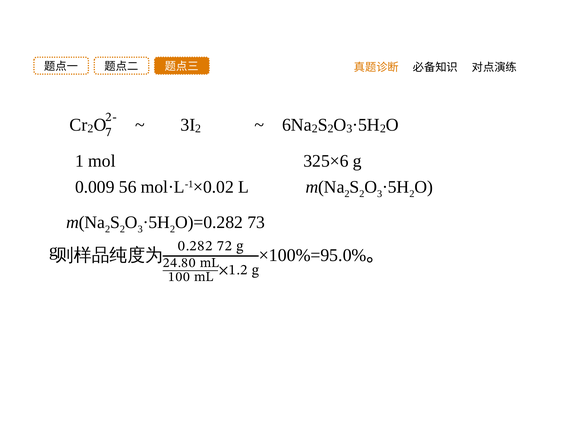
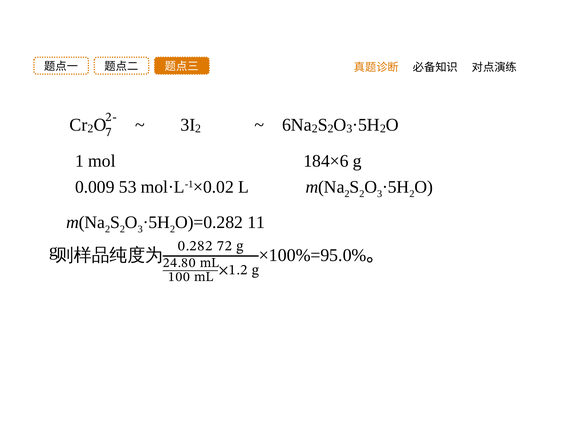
325×6: 325×6 -> 184×6 (326, 161)
56: 56 -> 53 (128, 187)
73: 73 -> 11 (256, 222)
